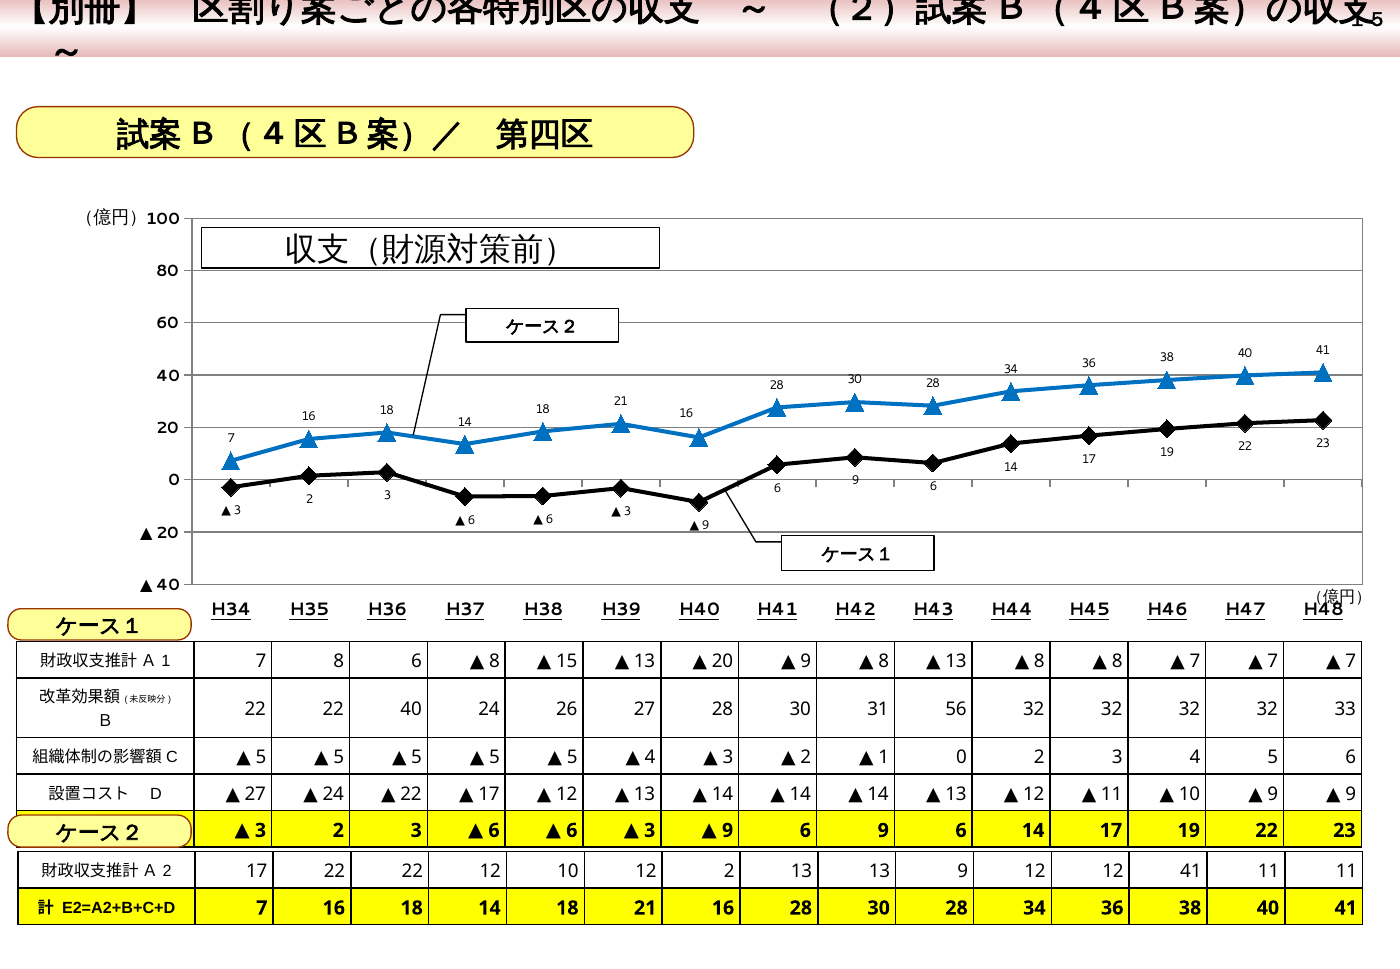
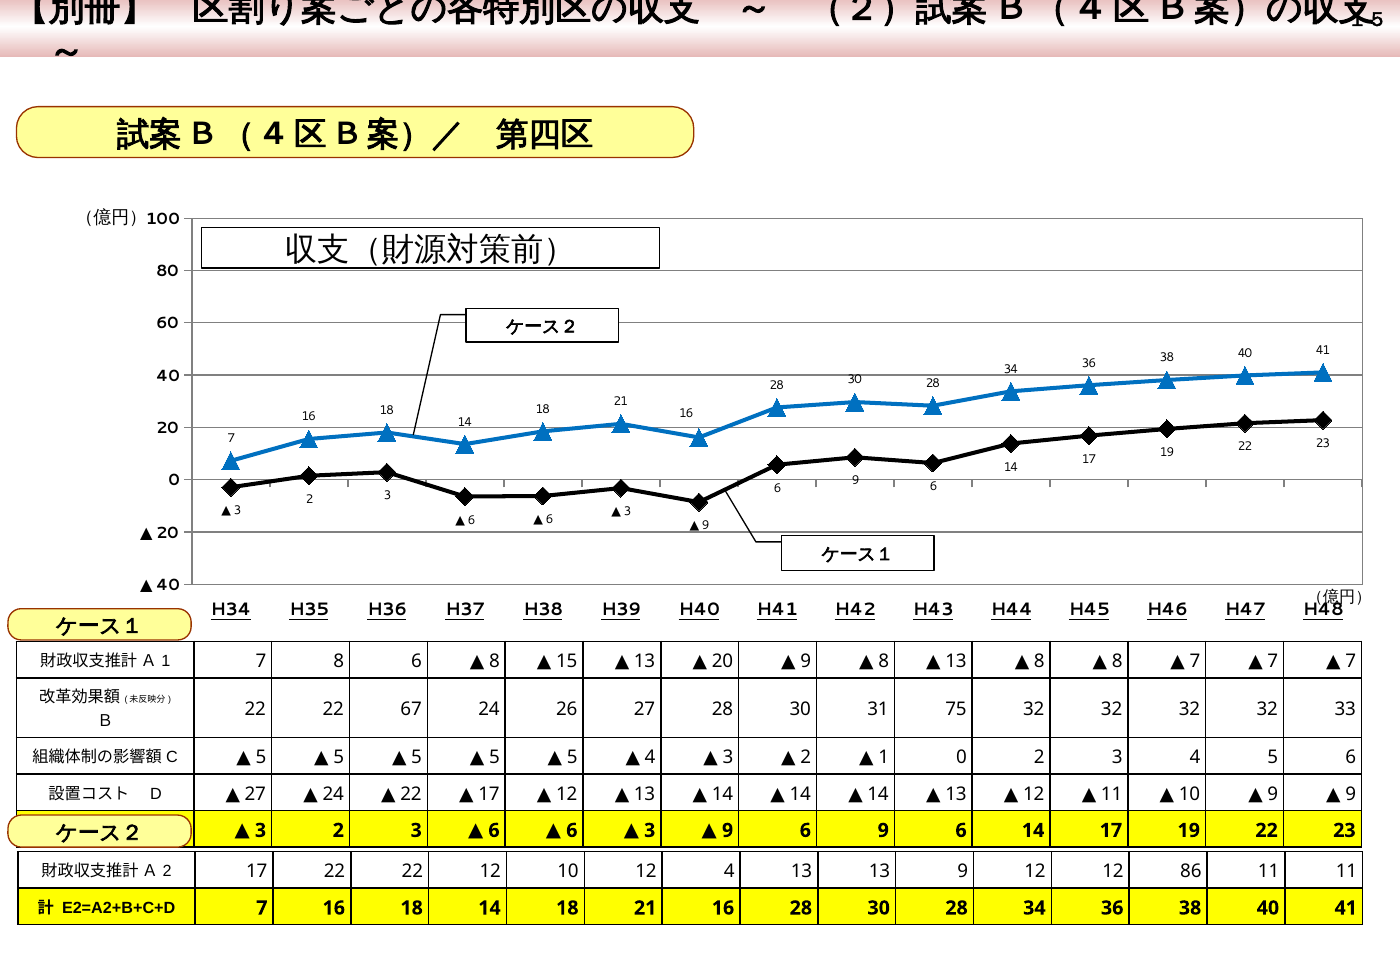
22 40: 40 -> 67 (411, 710)
56: 56 -> 75 (956, 710)
12 2: 2 -> 4 (729, 872)
12 41: 41 -> 86 (1191, 872)
